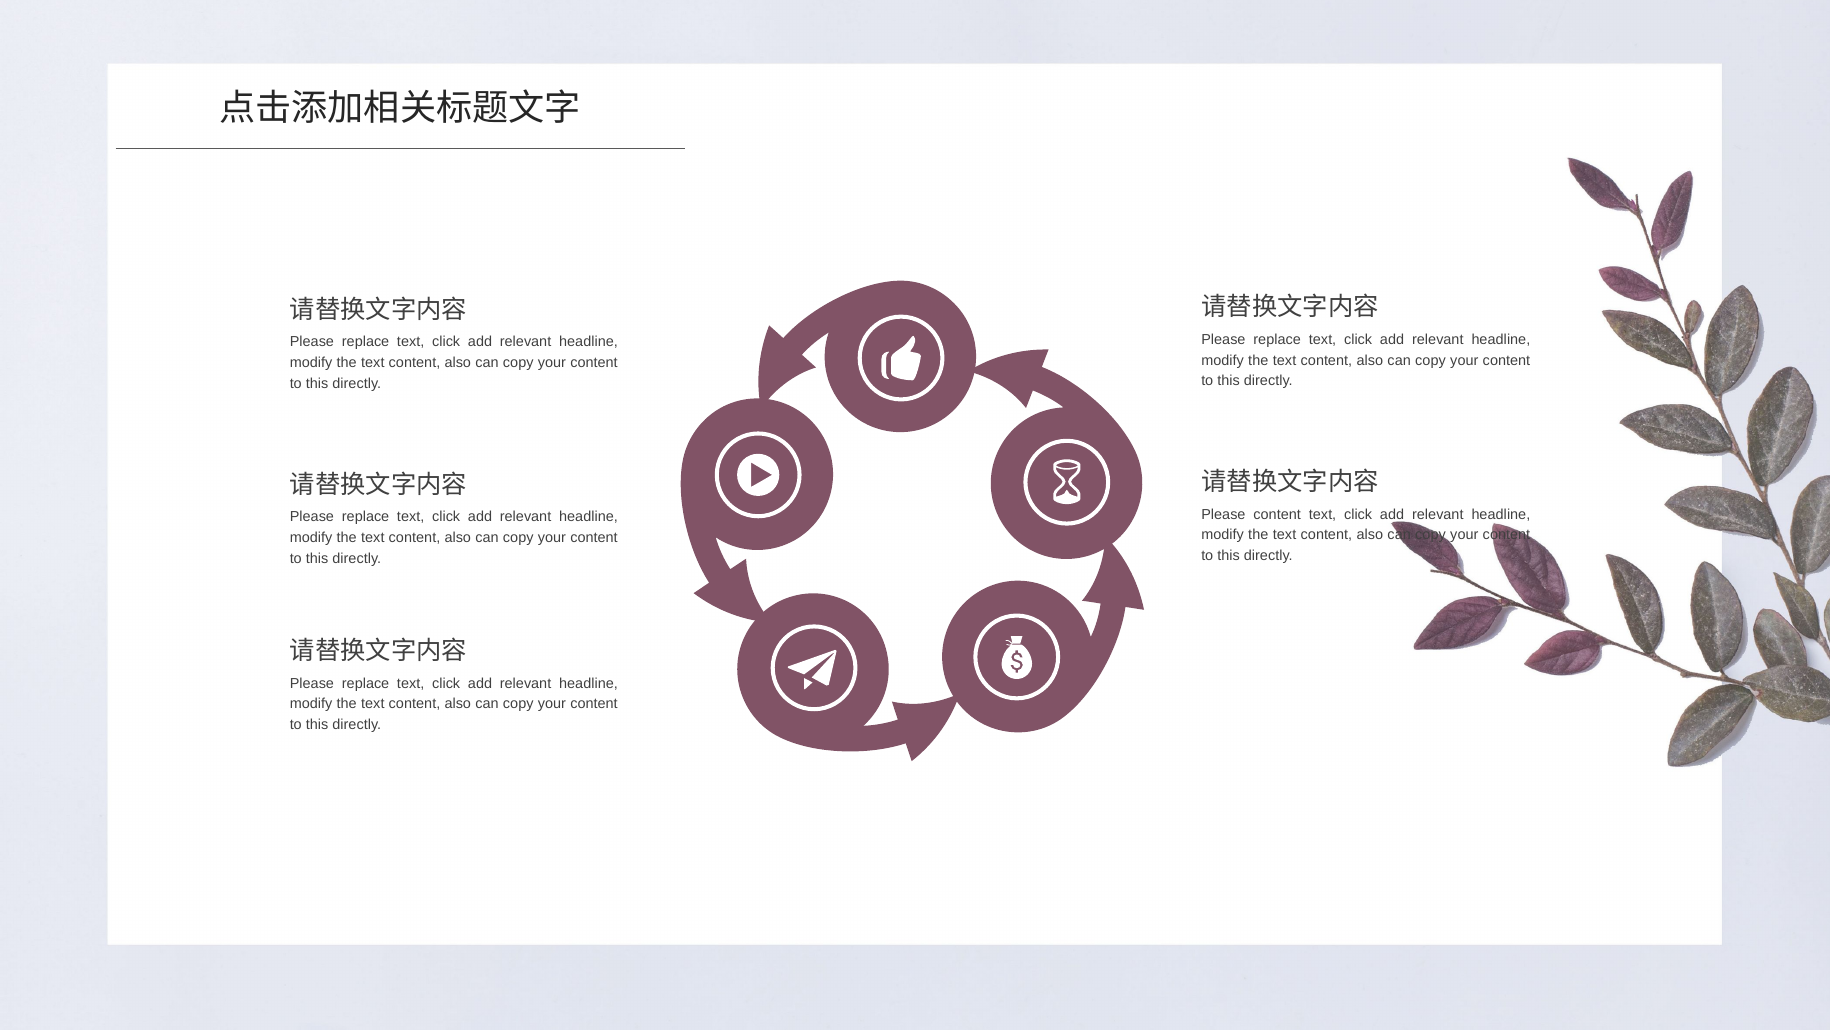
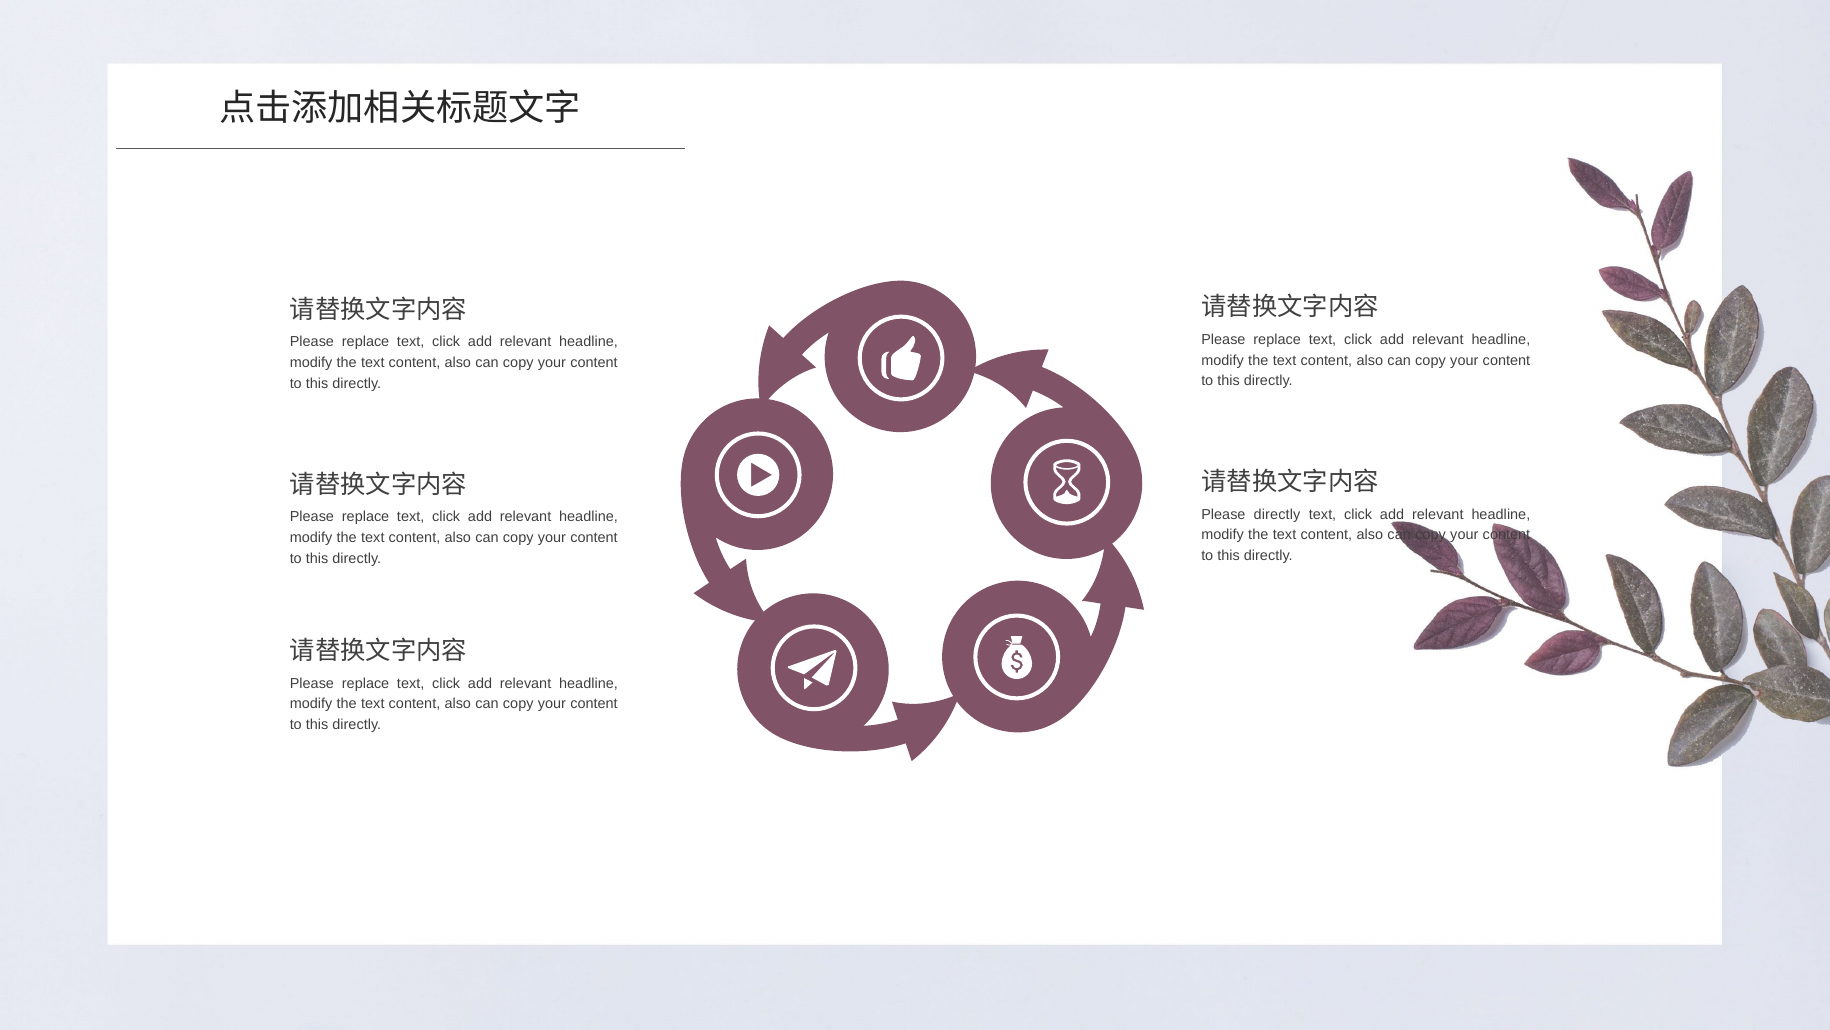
Please content: content -> directly (1277, 514)
